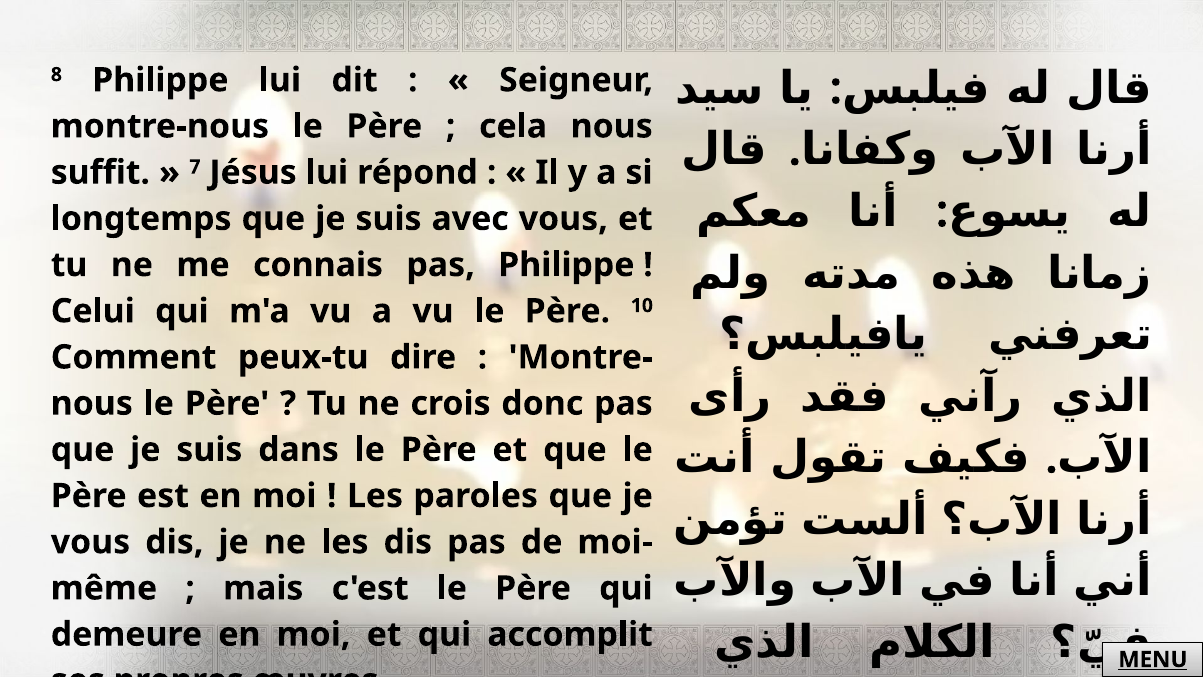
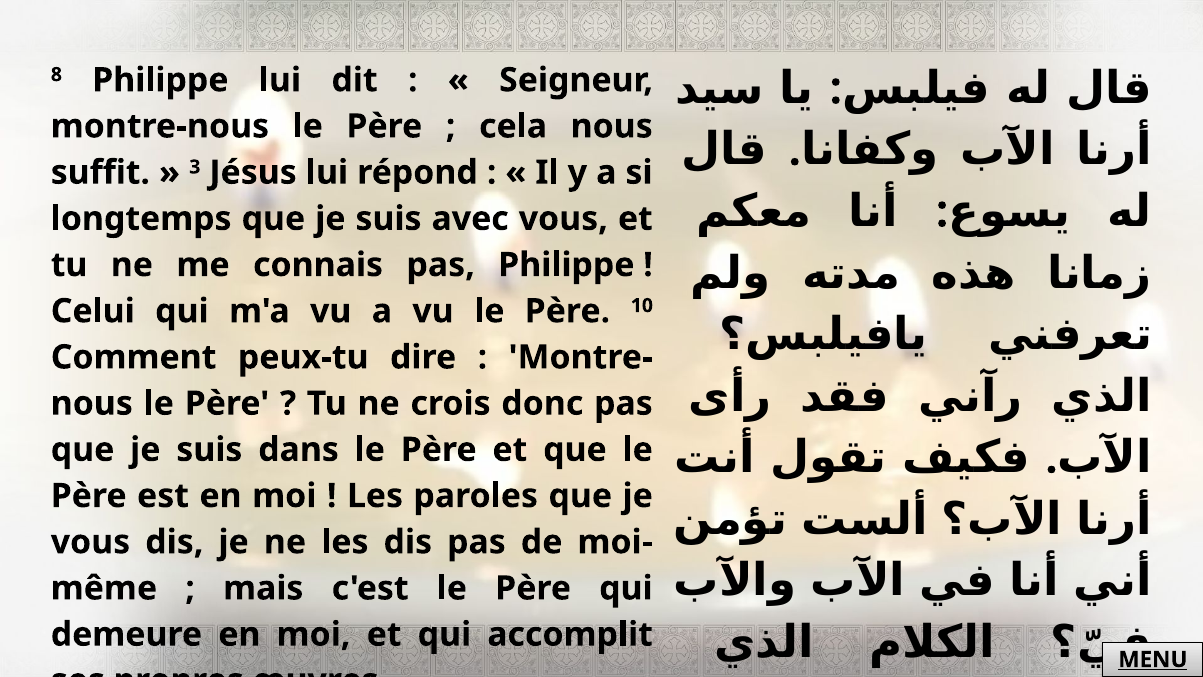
7: 7 -> 3 (195, 167)
